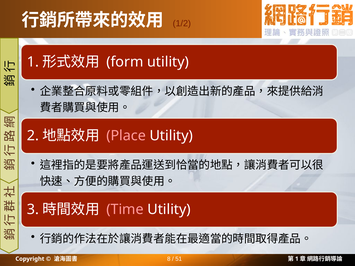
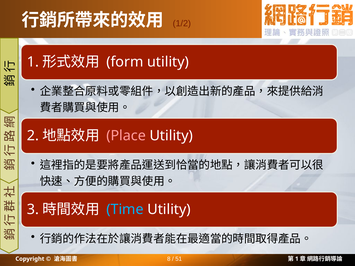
Time colour: pink -> light blue (125, 210)
